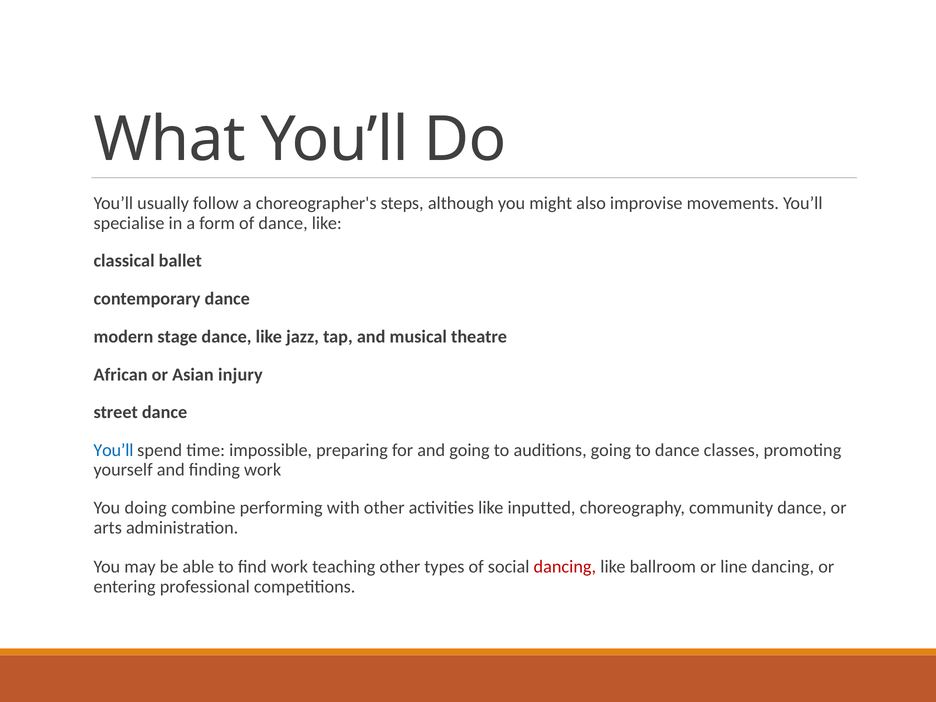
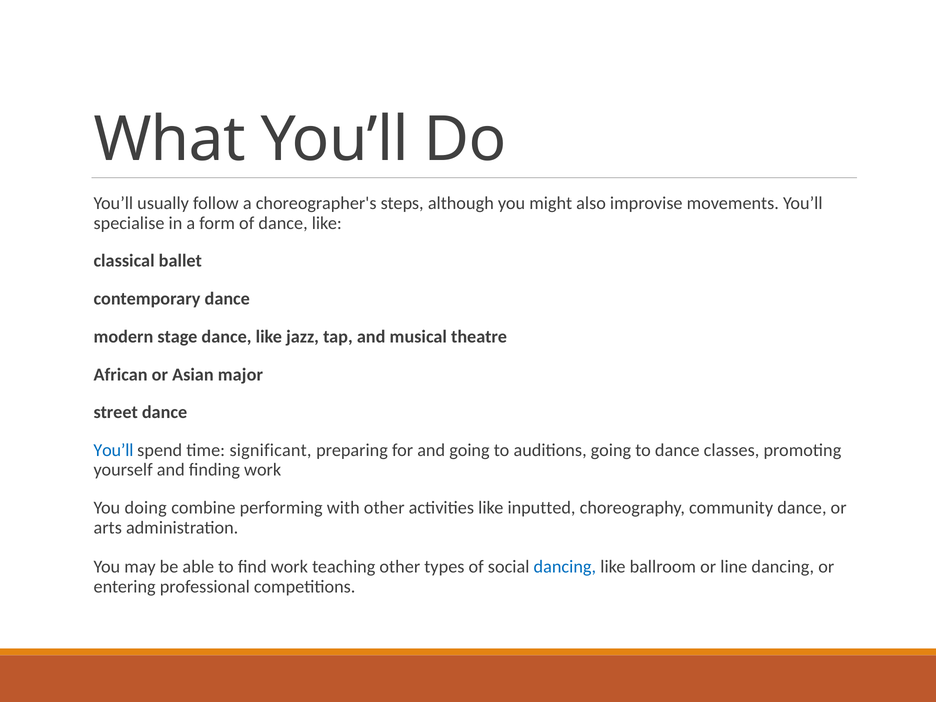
injury: injury -> major (240, 375)
impossible: impossible -> significant (271, 450)
dancing colour: red -> blue (565, 567)
